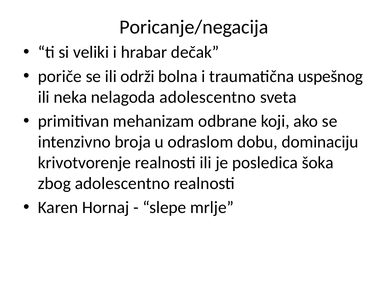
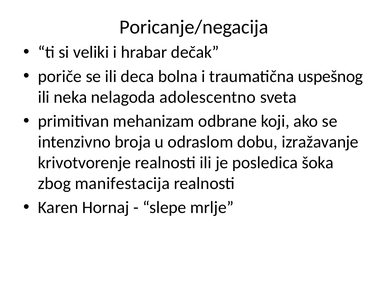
održi: održi -> deca (137, 76)
dominaciju: dominaciju -> izražavanje (320, 142)
zbog adolescentno: adolescentno -> manifestacija (122, 183)
